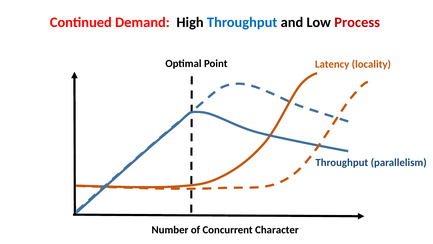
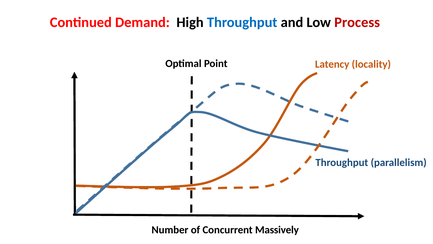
Character: Character -> Massively (277, 230)
